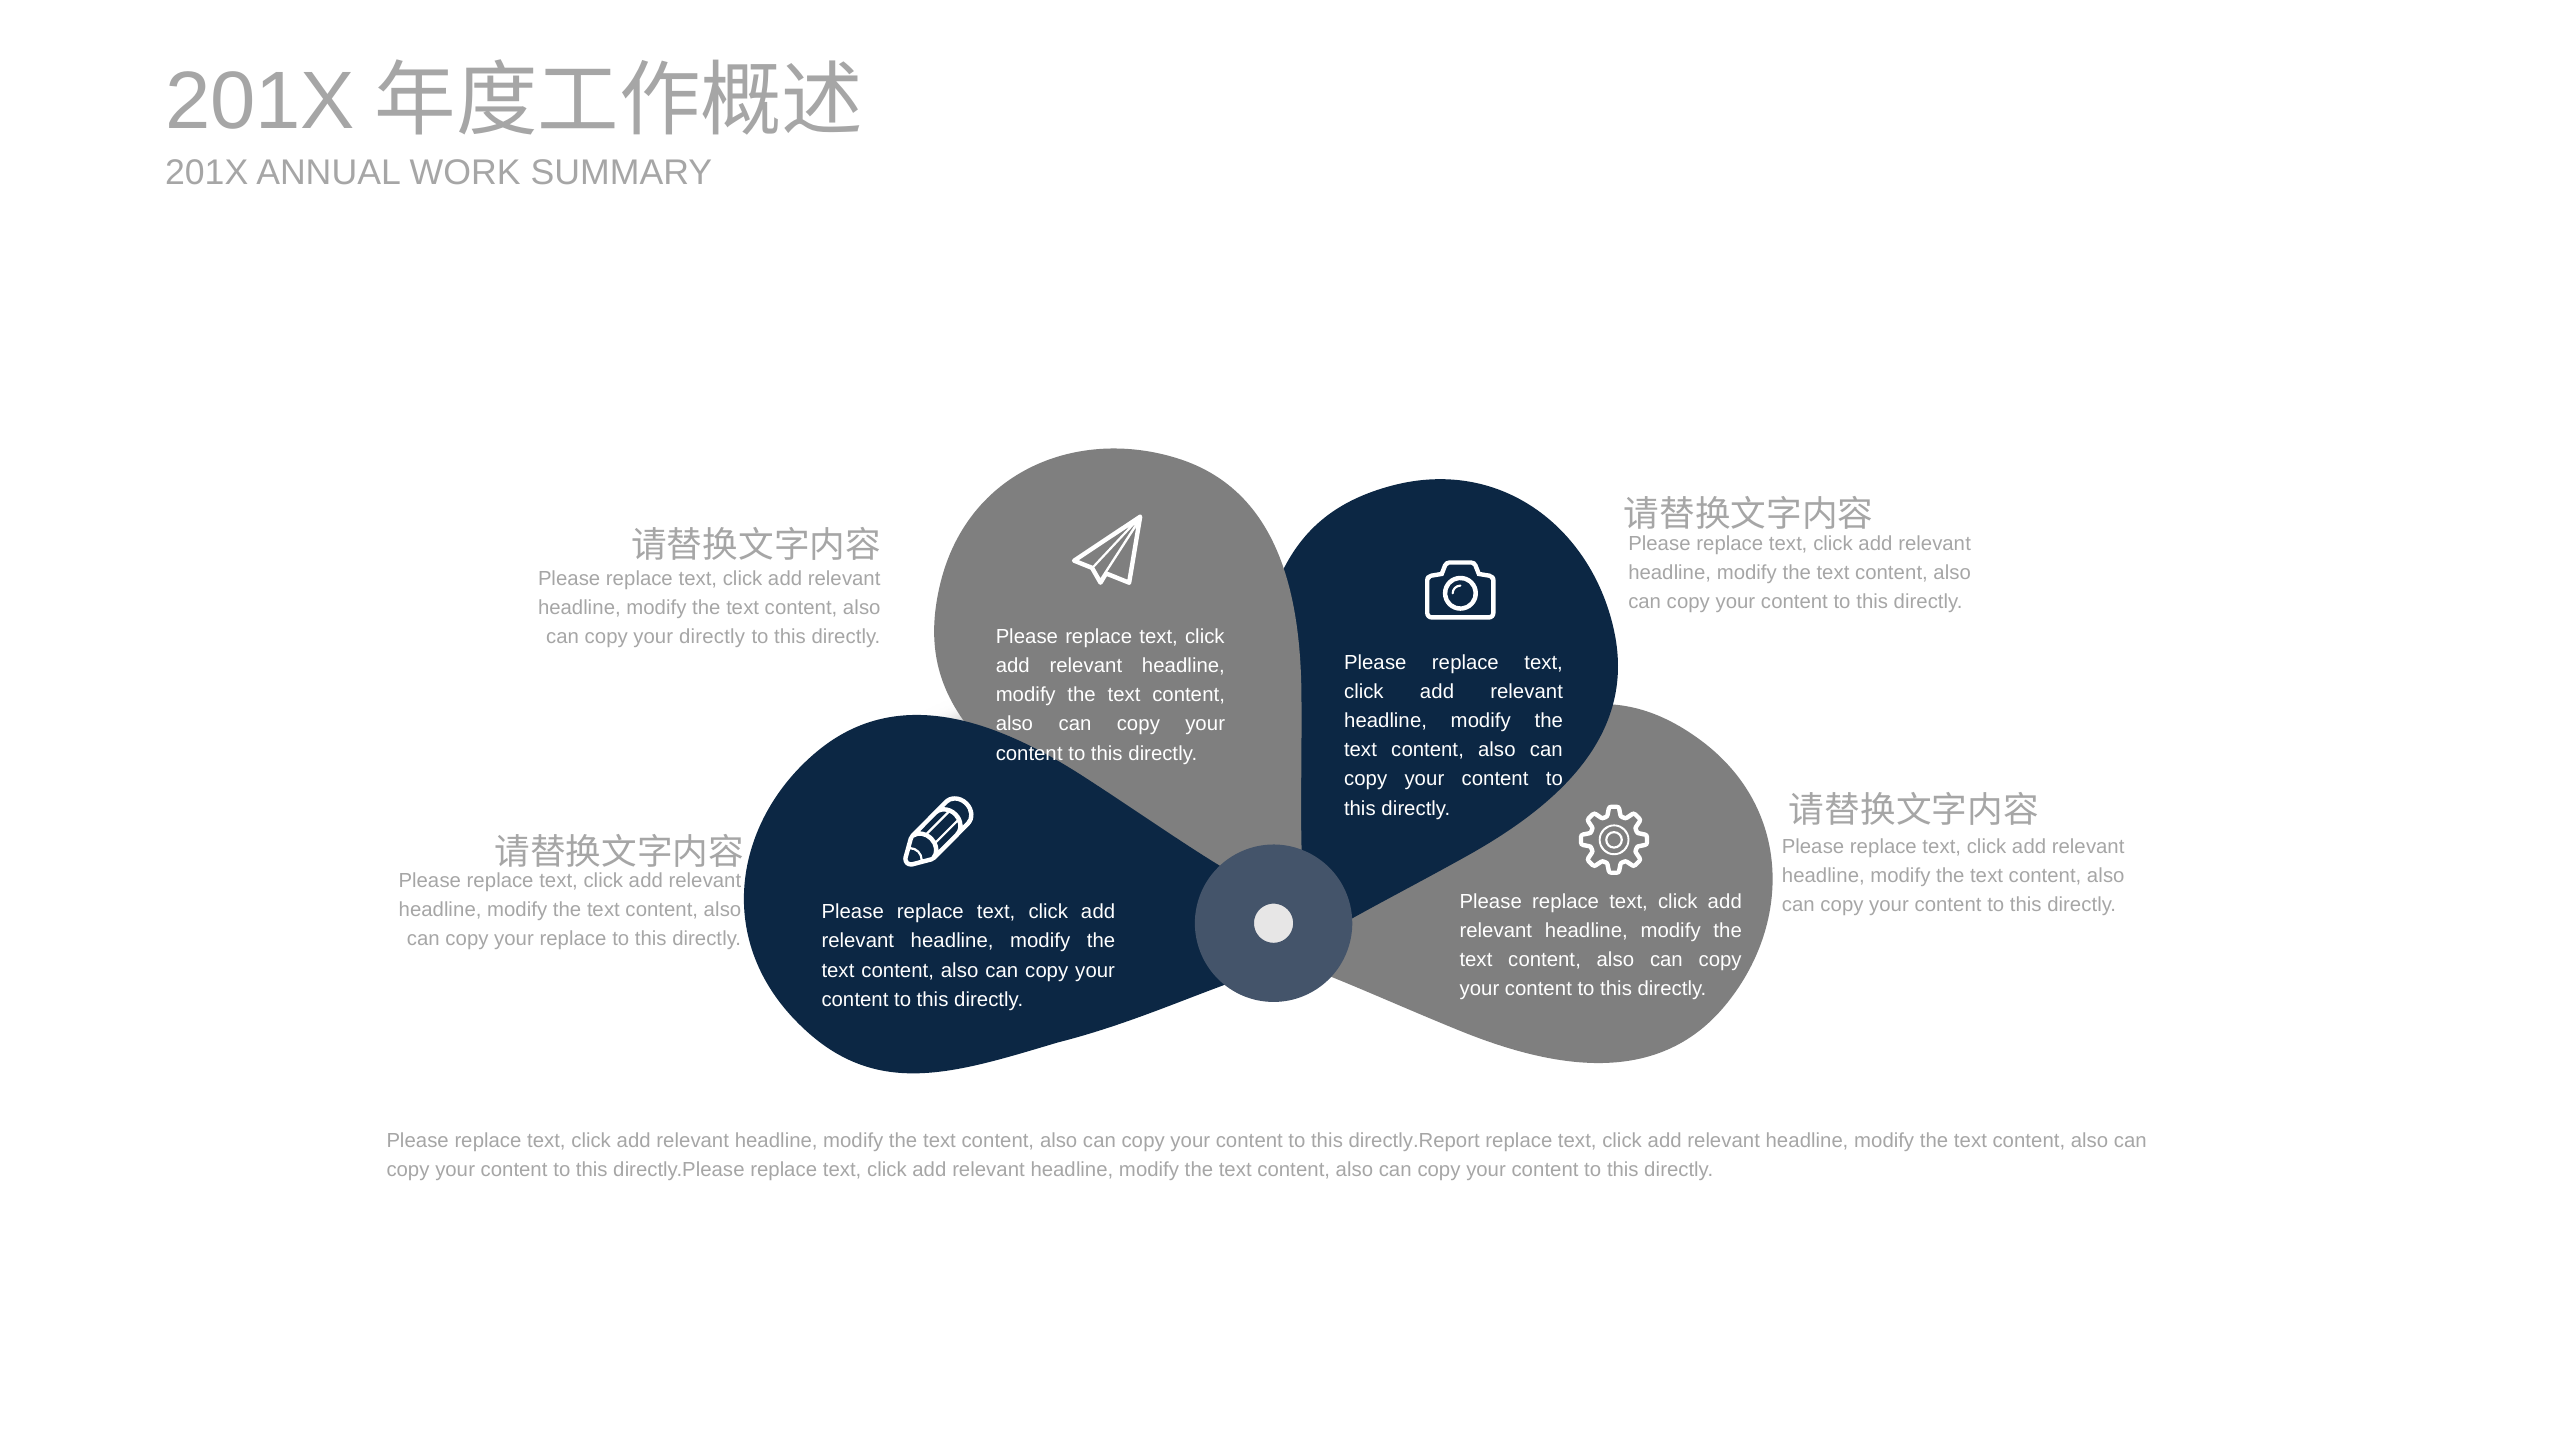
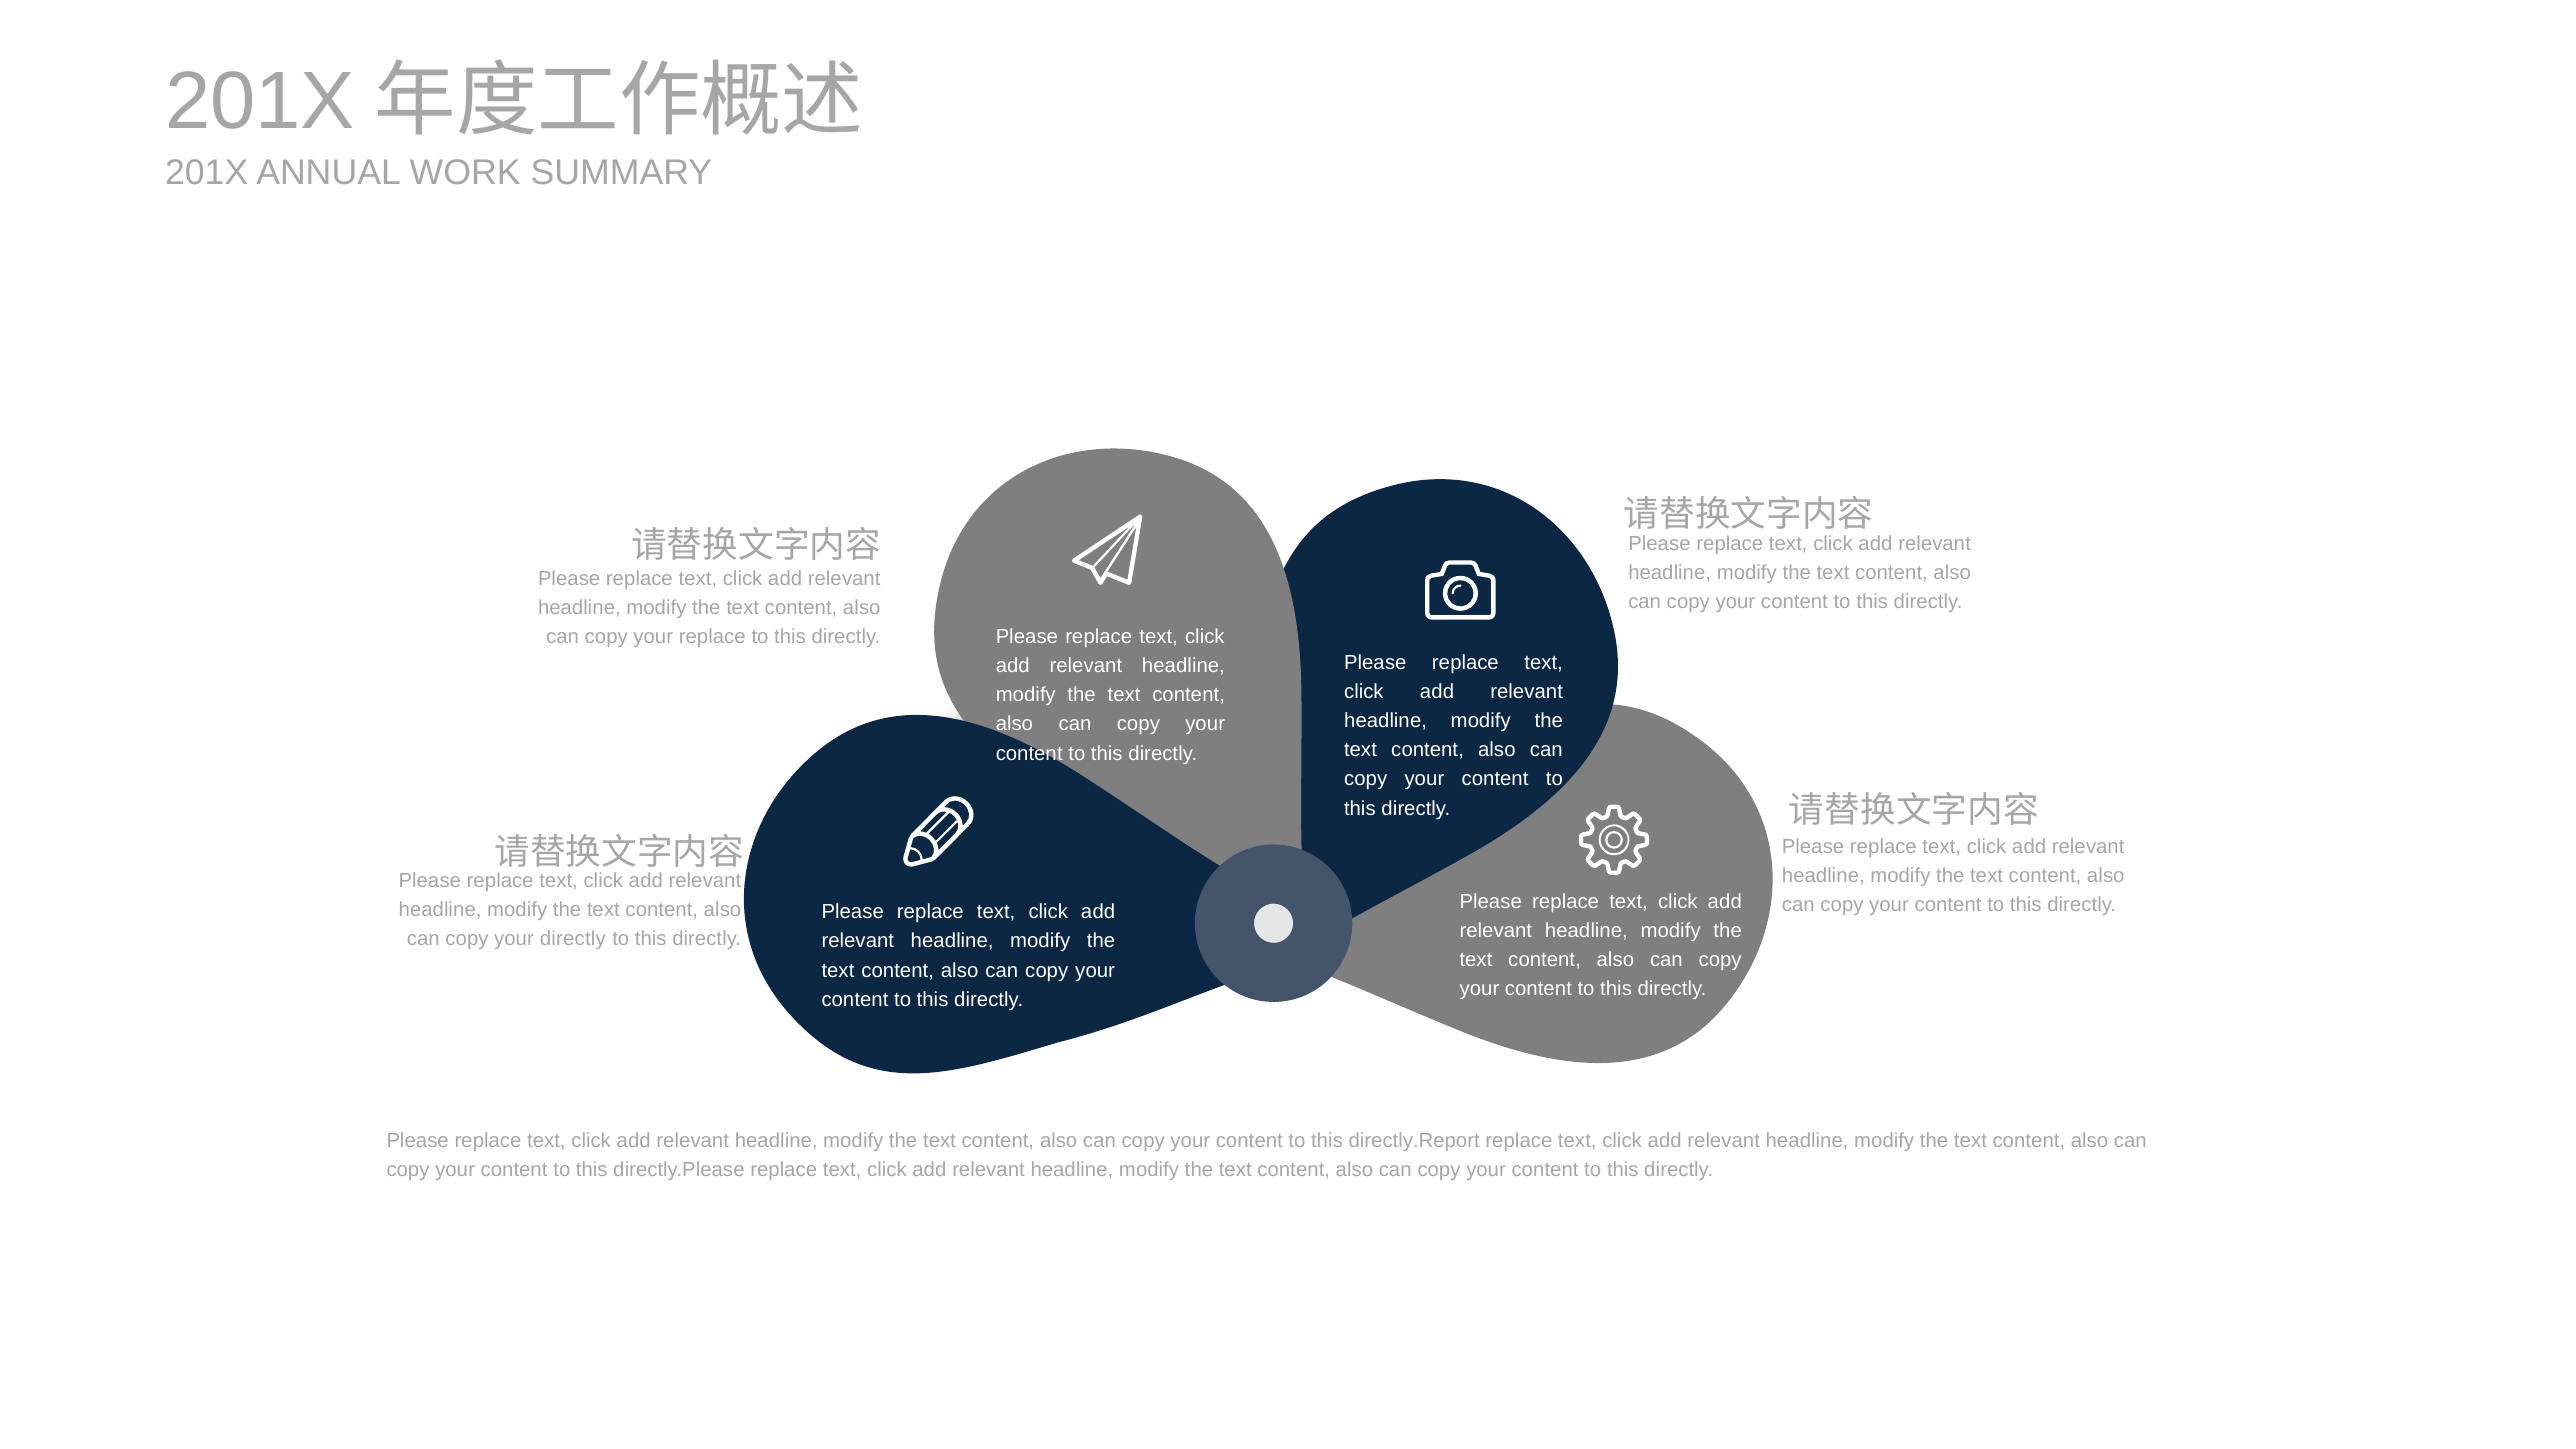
your directly: directly -> replace (712, 637)
your replace: replace -> directly (573, 939)
